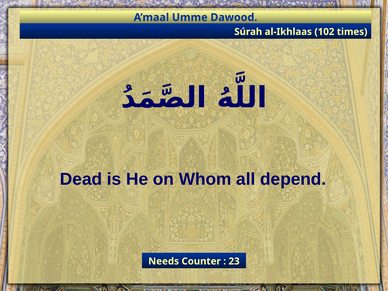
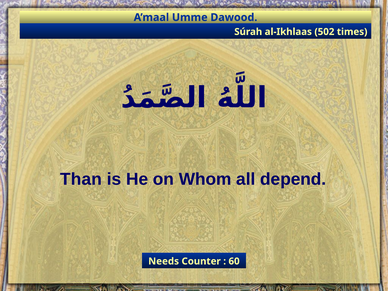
102: 102 -> 502 (324, 32)
Dead: Dead -> Than (81, 179)
23: 23 -> 60 (234, 261)
